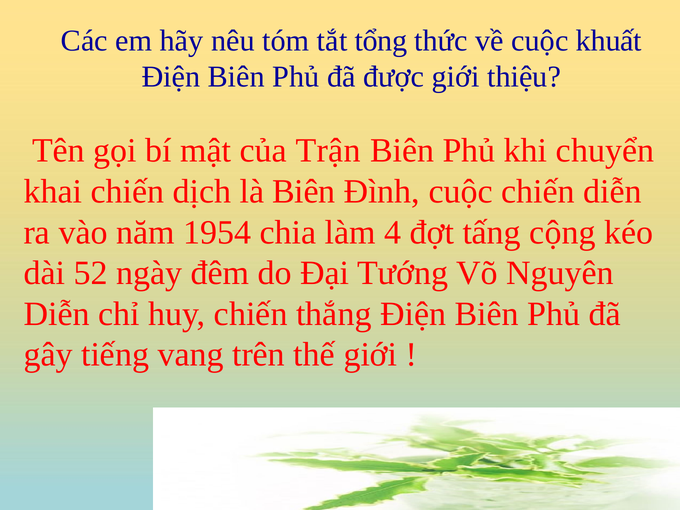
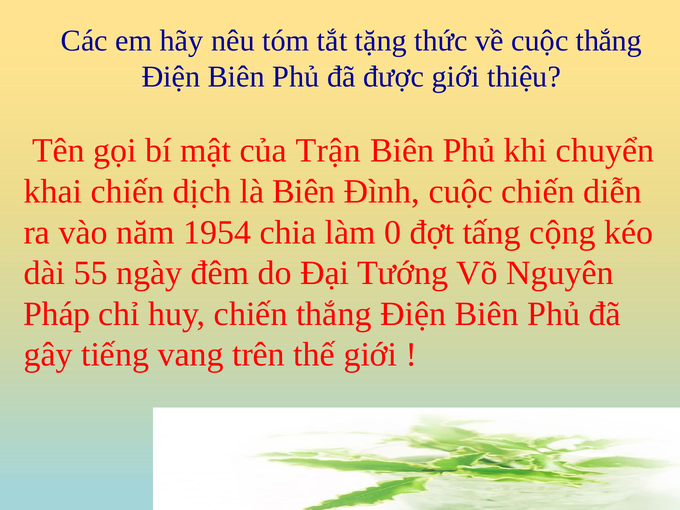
tổng: tổng -> tặng (381, 41)
cuộc khuất: khuất -> thắng (609, 41)
4: 4 -> 0 (393, 232)
52: 52 -> 55 (91, 273)
Diễn: Diễn -> Pháp (57, 314)
